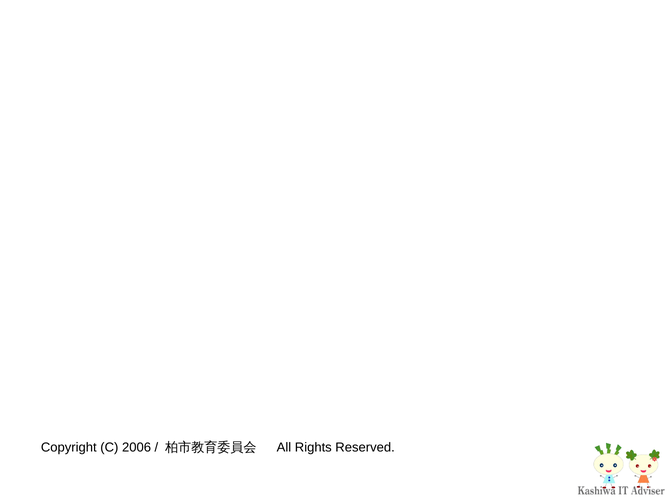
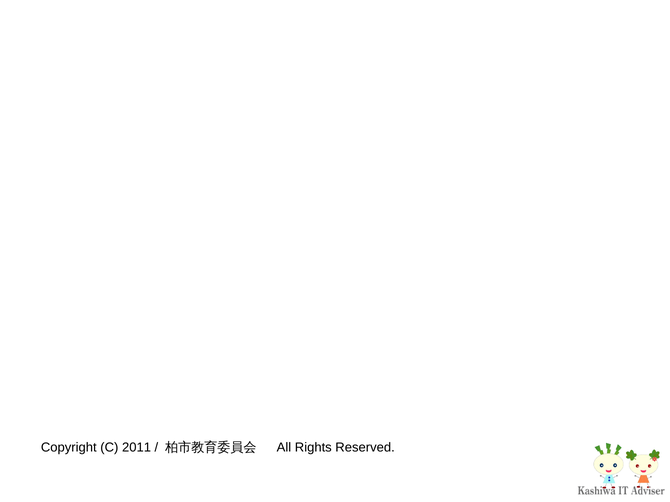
2006: 2006 -> 2011 (137, 448)
